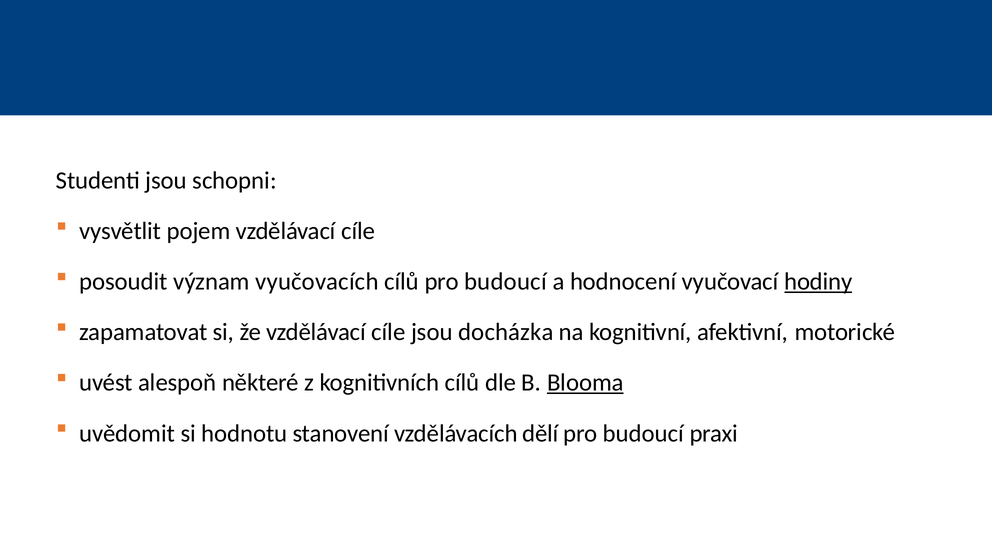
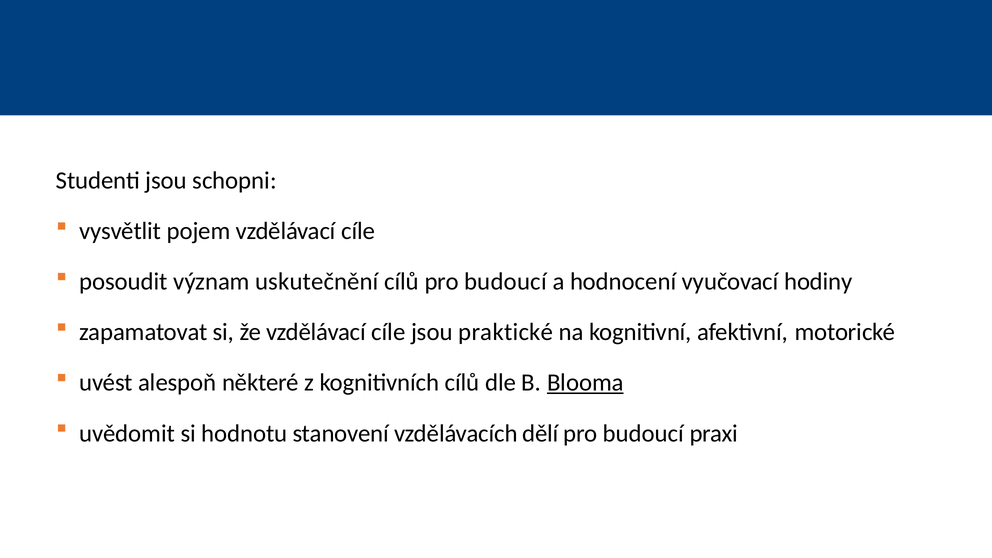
vyučovacích: vyučovacích -> uskutečnění (317, 282)
hodiny underline: present -> none (818, 282)
docházka: docházka -> praktické (506, 332)
